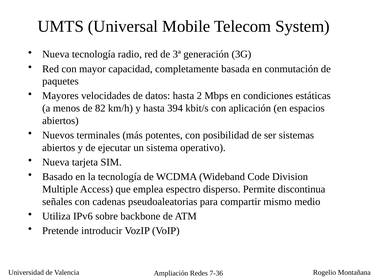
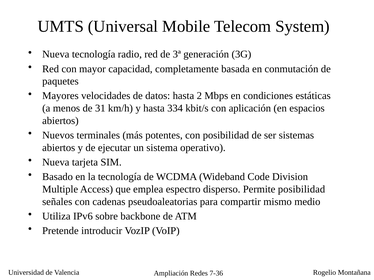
82: 82 -> 31 (100, 108)
394: 394 -> 334 (175, 108)
Permite discontinua: discontinua -> posibilidad (302, 190)
